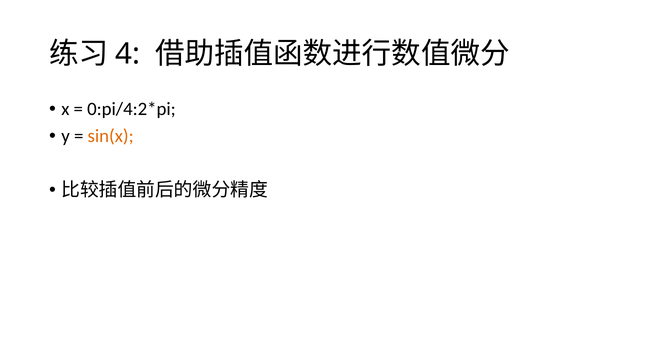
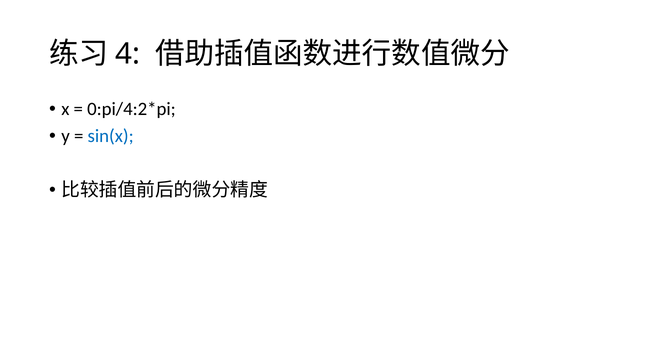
sin(x colour: orange -> blue (111, 136)
